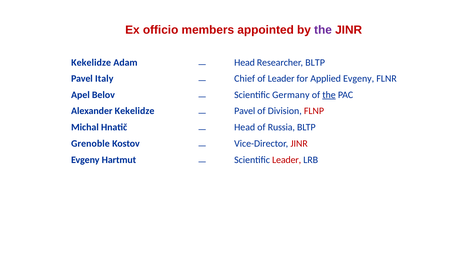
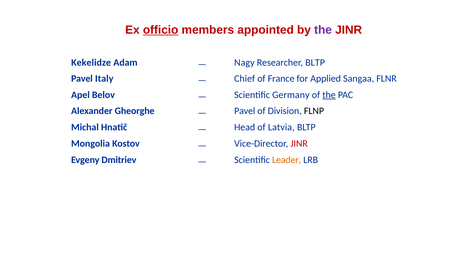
officio underline: none -> present (161, 30)
Head: Head -> Nagy (244, 63)
of Leader: Leader -> France (281, 79)
Applied Evgeny: Evgeny -> Sangaa (359, 79)
Alexander Kekelidze: Kekelidze -> Gheorghe (135, 111)
FLNP colour: red -> black (314, 111)
Russia: Russia -> Latvia (281, 127)
Grenoble: Grenoble -> Mongolia (90, 144)
Hartmut: Hartmut -> Dmitriev (119, 160)
Leader colour: red -> orange (287, 160)
